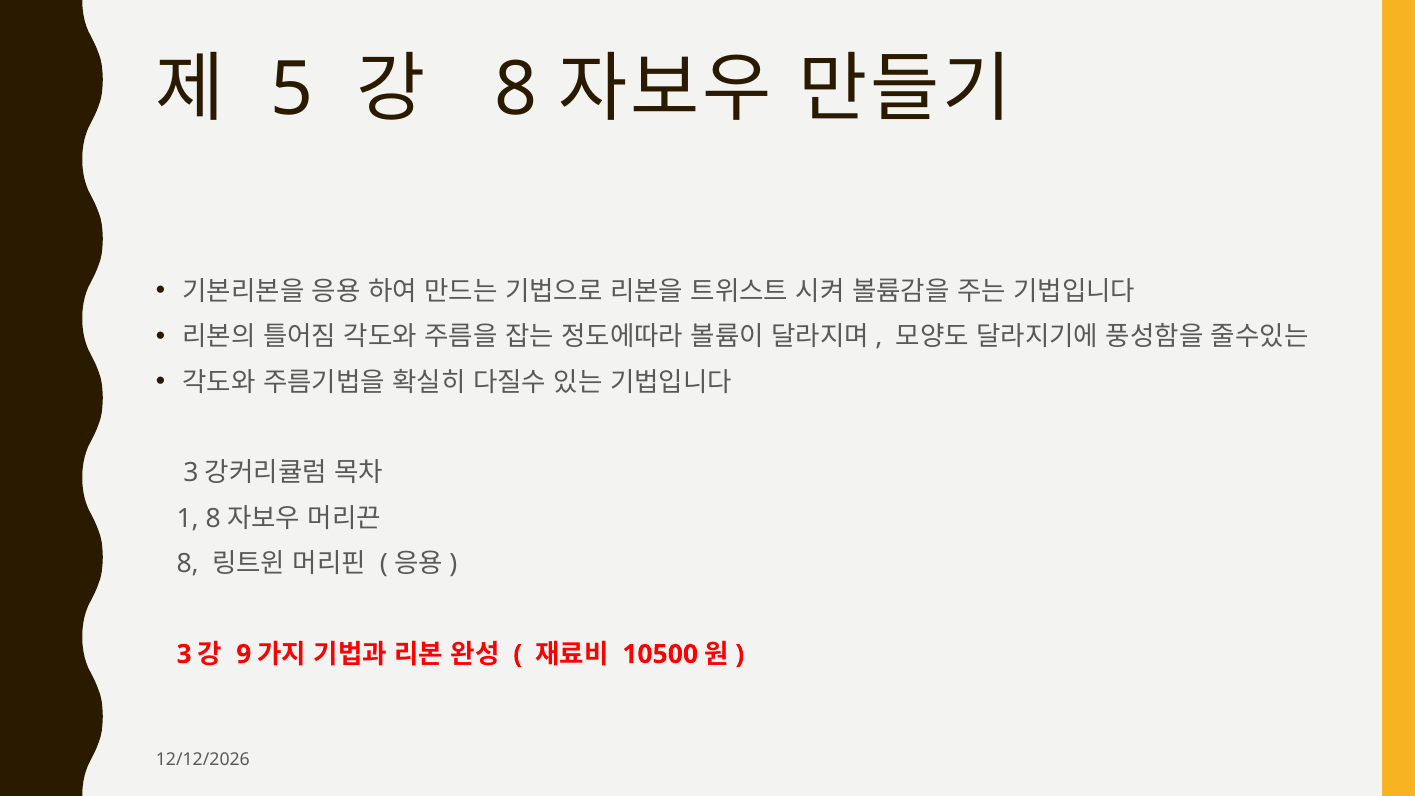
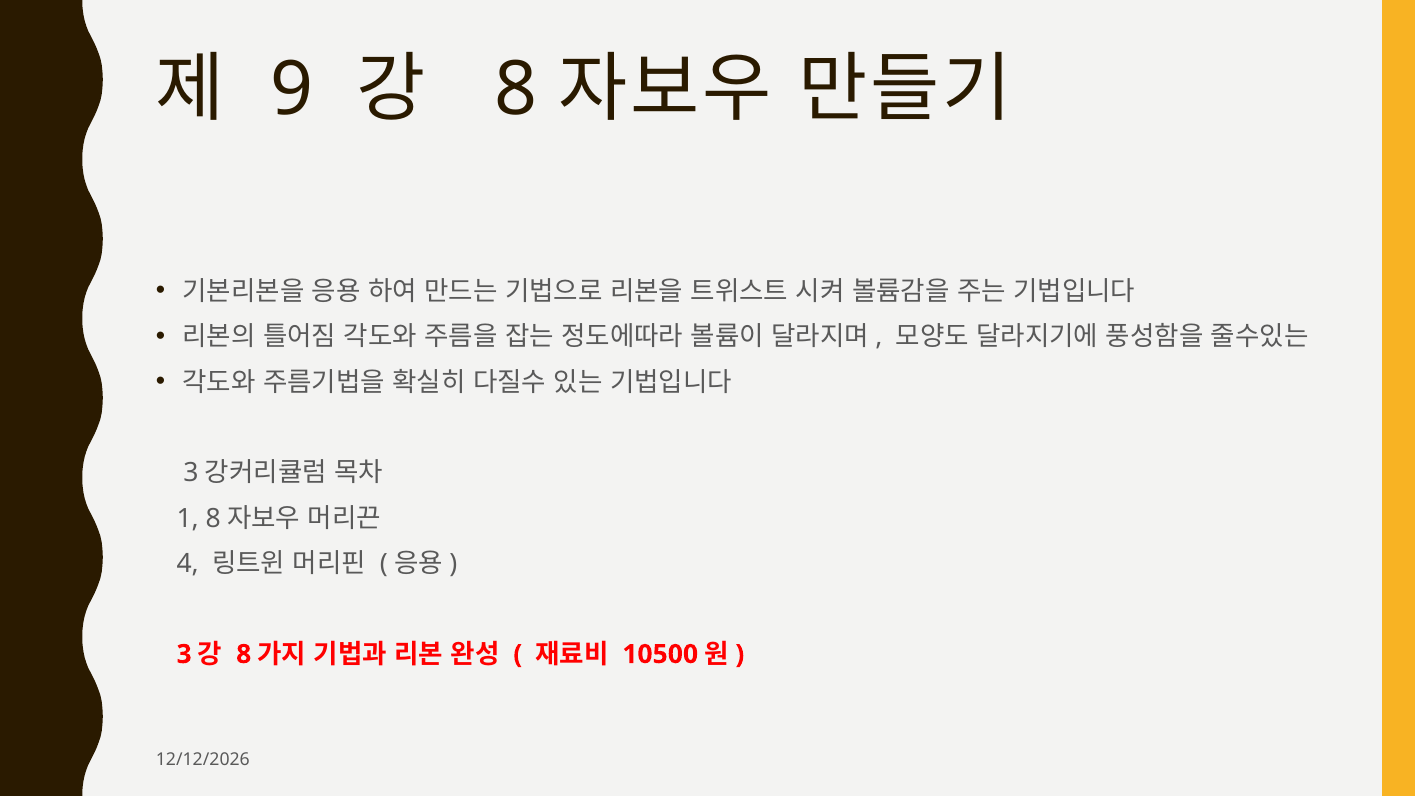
5: 5 -> 9 (292, 90)
8: 8 -> 4 (188, 564)
9: 9 -> 8 (244, 654)
